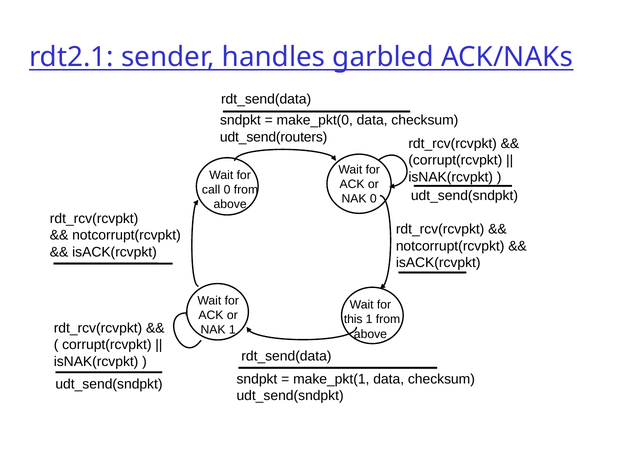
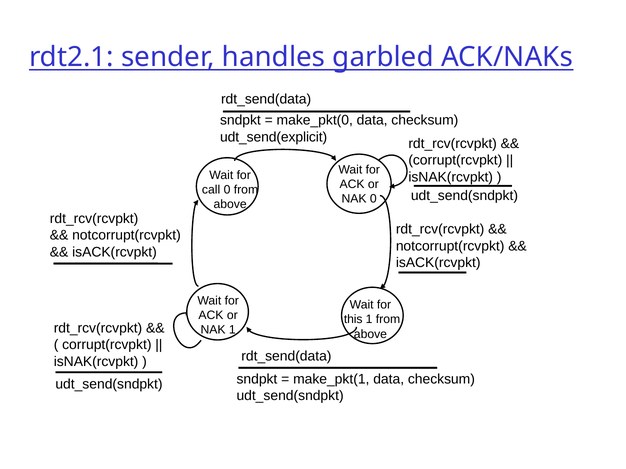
udt_send(routers: udt_send(routers -> udt_send(explicit (274, 137)
